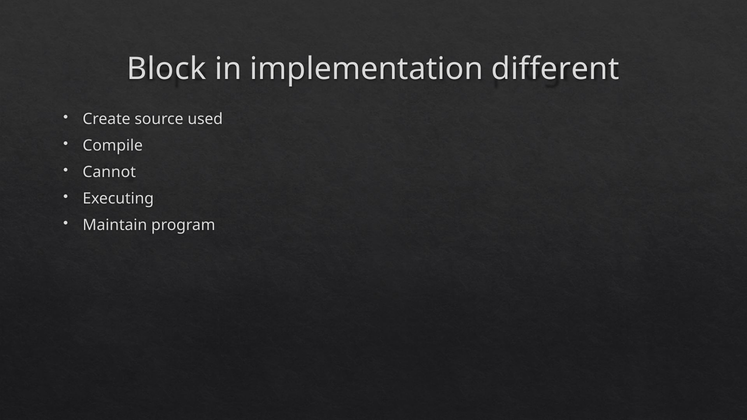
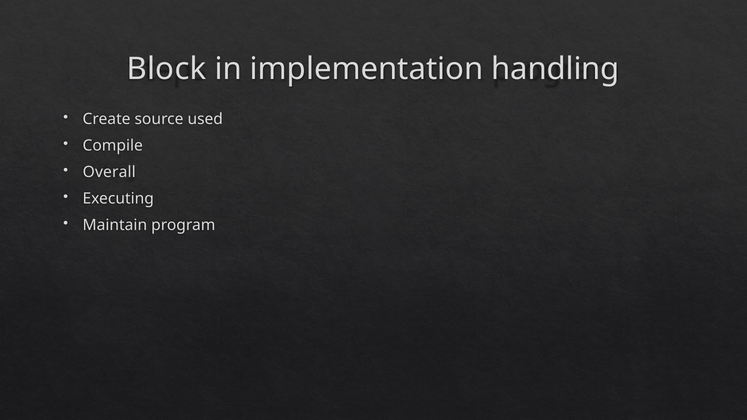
different: different -> handling (555, 69)
Cannot: Cannot -> Overall (109, 172)
